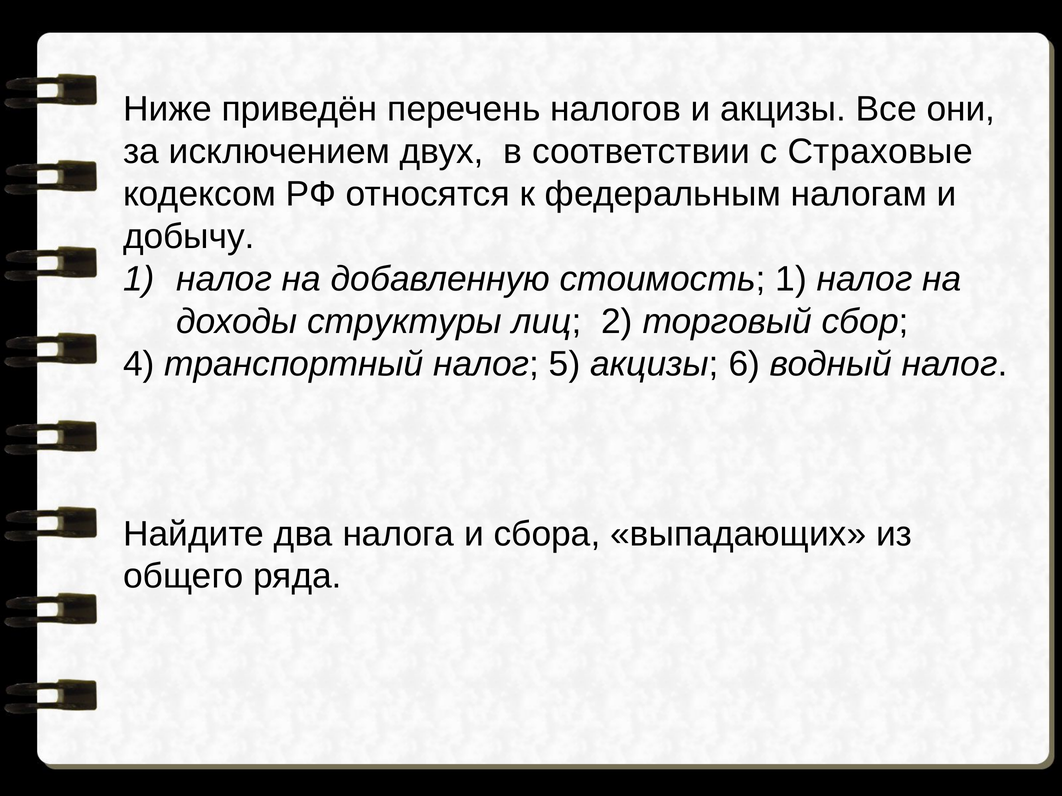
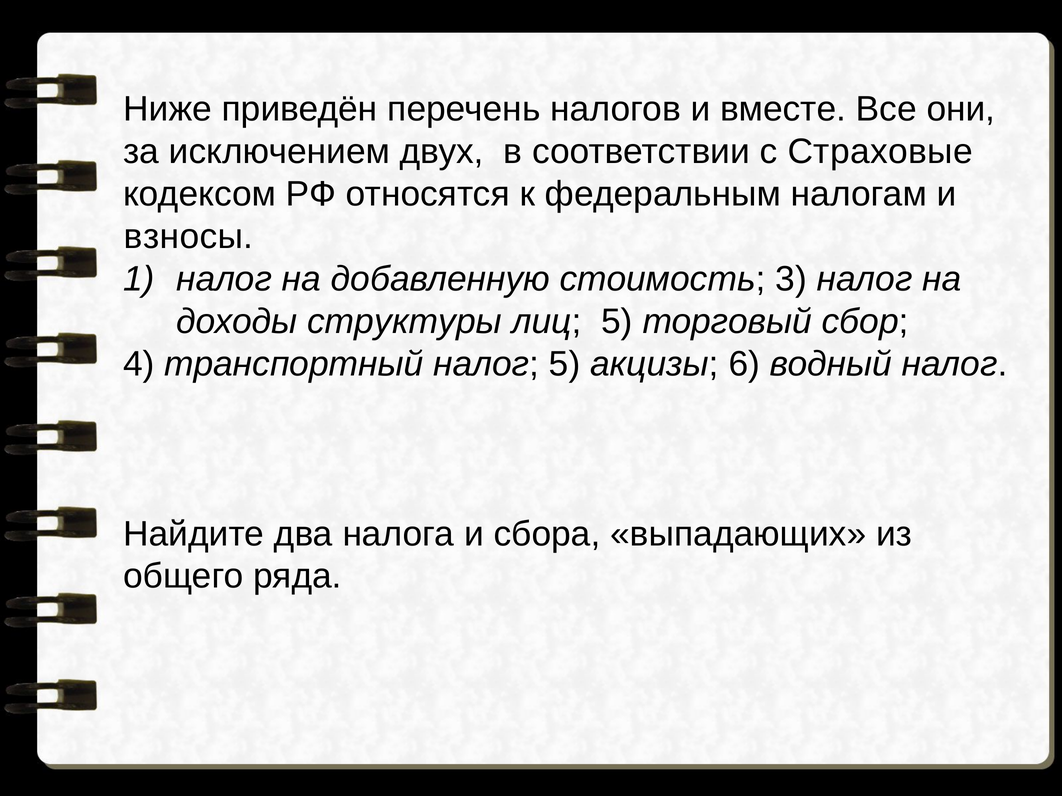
и акцизы: акцизы -> вместе (783, 109)
добычу: добычу -> взносы (189, 237)
стоимость 1: 1 -> 3 (791, 279)
лиц 2: 2 -> 5 (617, 322)
